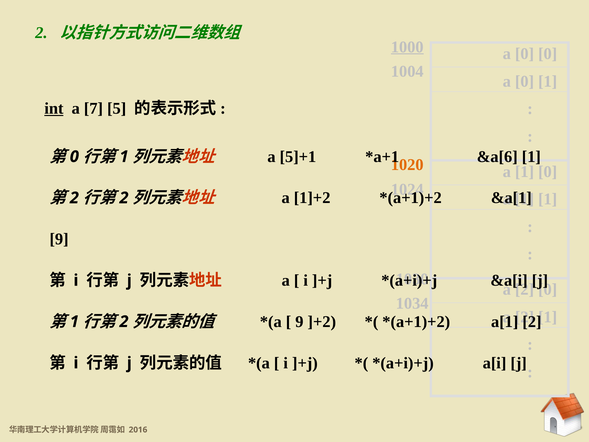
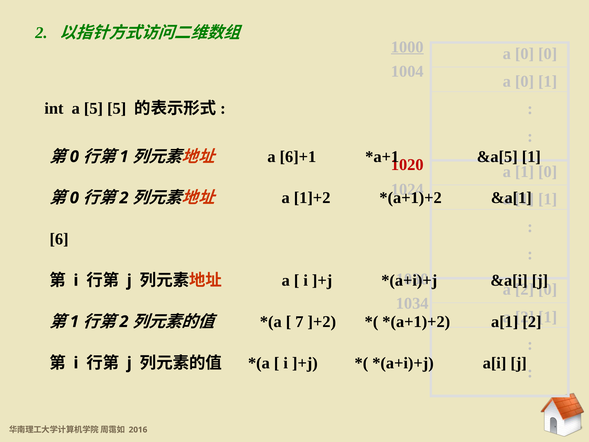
int underline: present -> none (54, 108)
a 7: 7 -> 5 (93, 108)
5]+1: 5]+1 -> 6]+1 (298, 157)
&a[6: &a[6 -> &a[5 (497, 157)
1020 colour: orange -> red (407, 165)
2: 2 -> 0 (74, 198)
9: 9 -> 6 (59, 239)
9: 9 -> 7 (299, 321)
